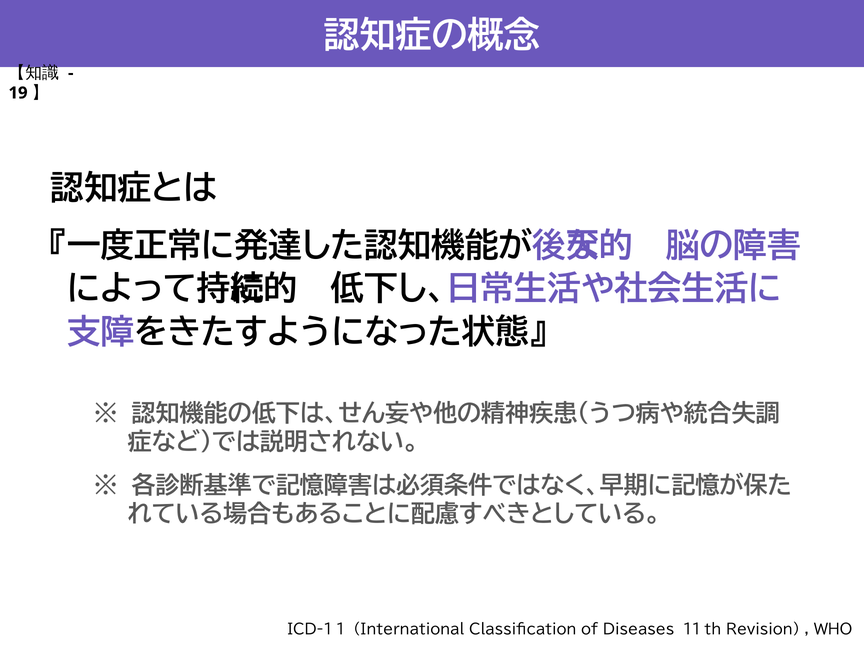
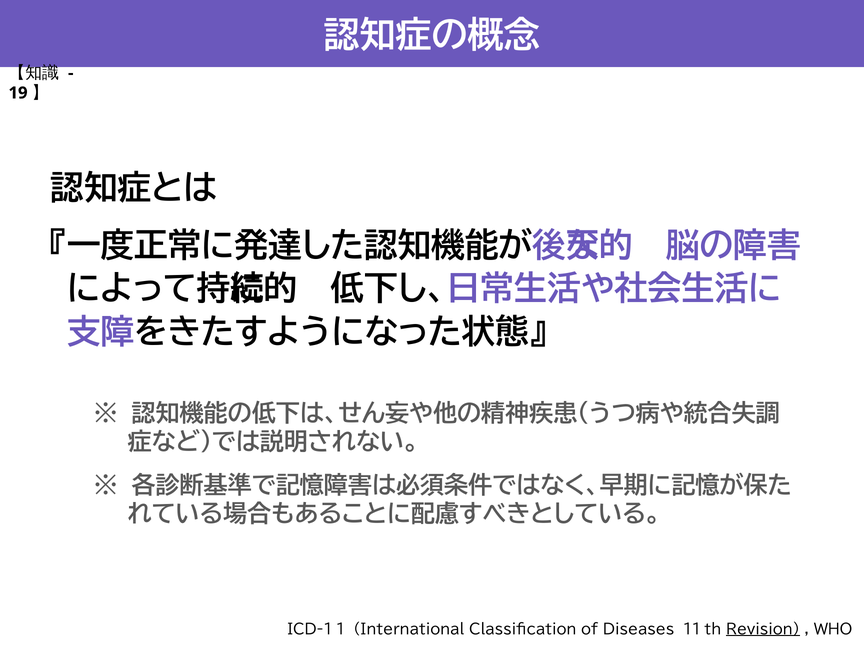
Revision underline: none -> present (763, 629)
